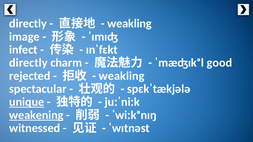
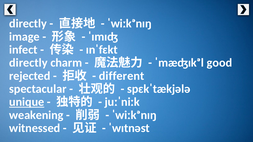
weakling: weakling -> ˈwiːkᵊnɪŋ (129, 24)
weakling: weakling -> different (122, 76)
weakening underline: present -> none (36, 115)
